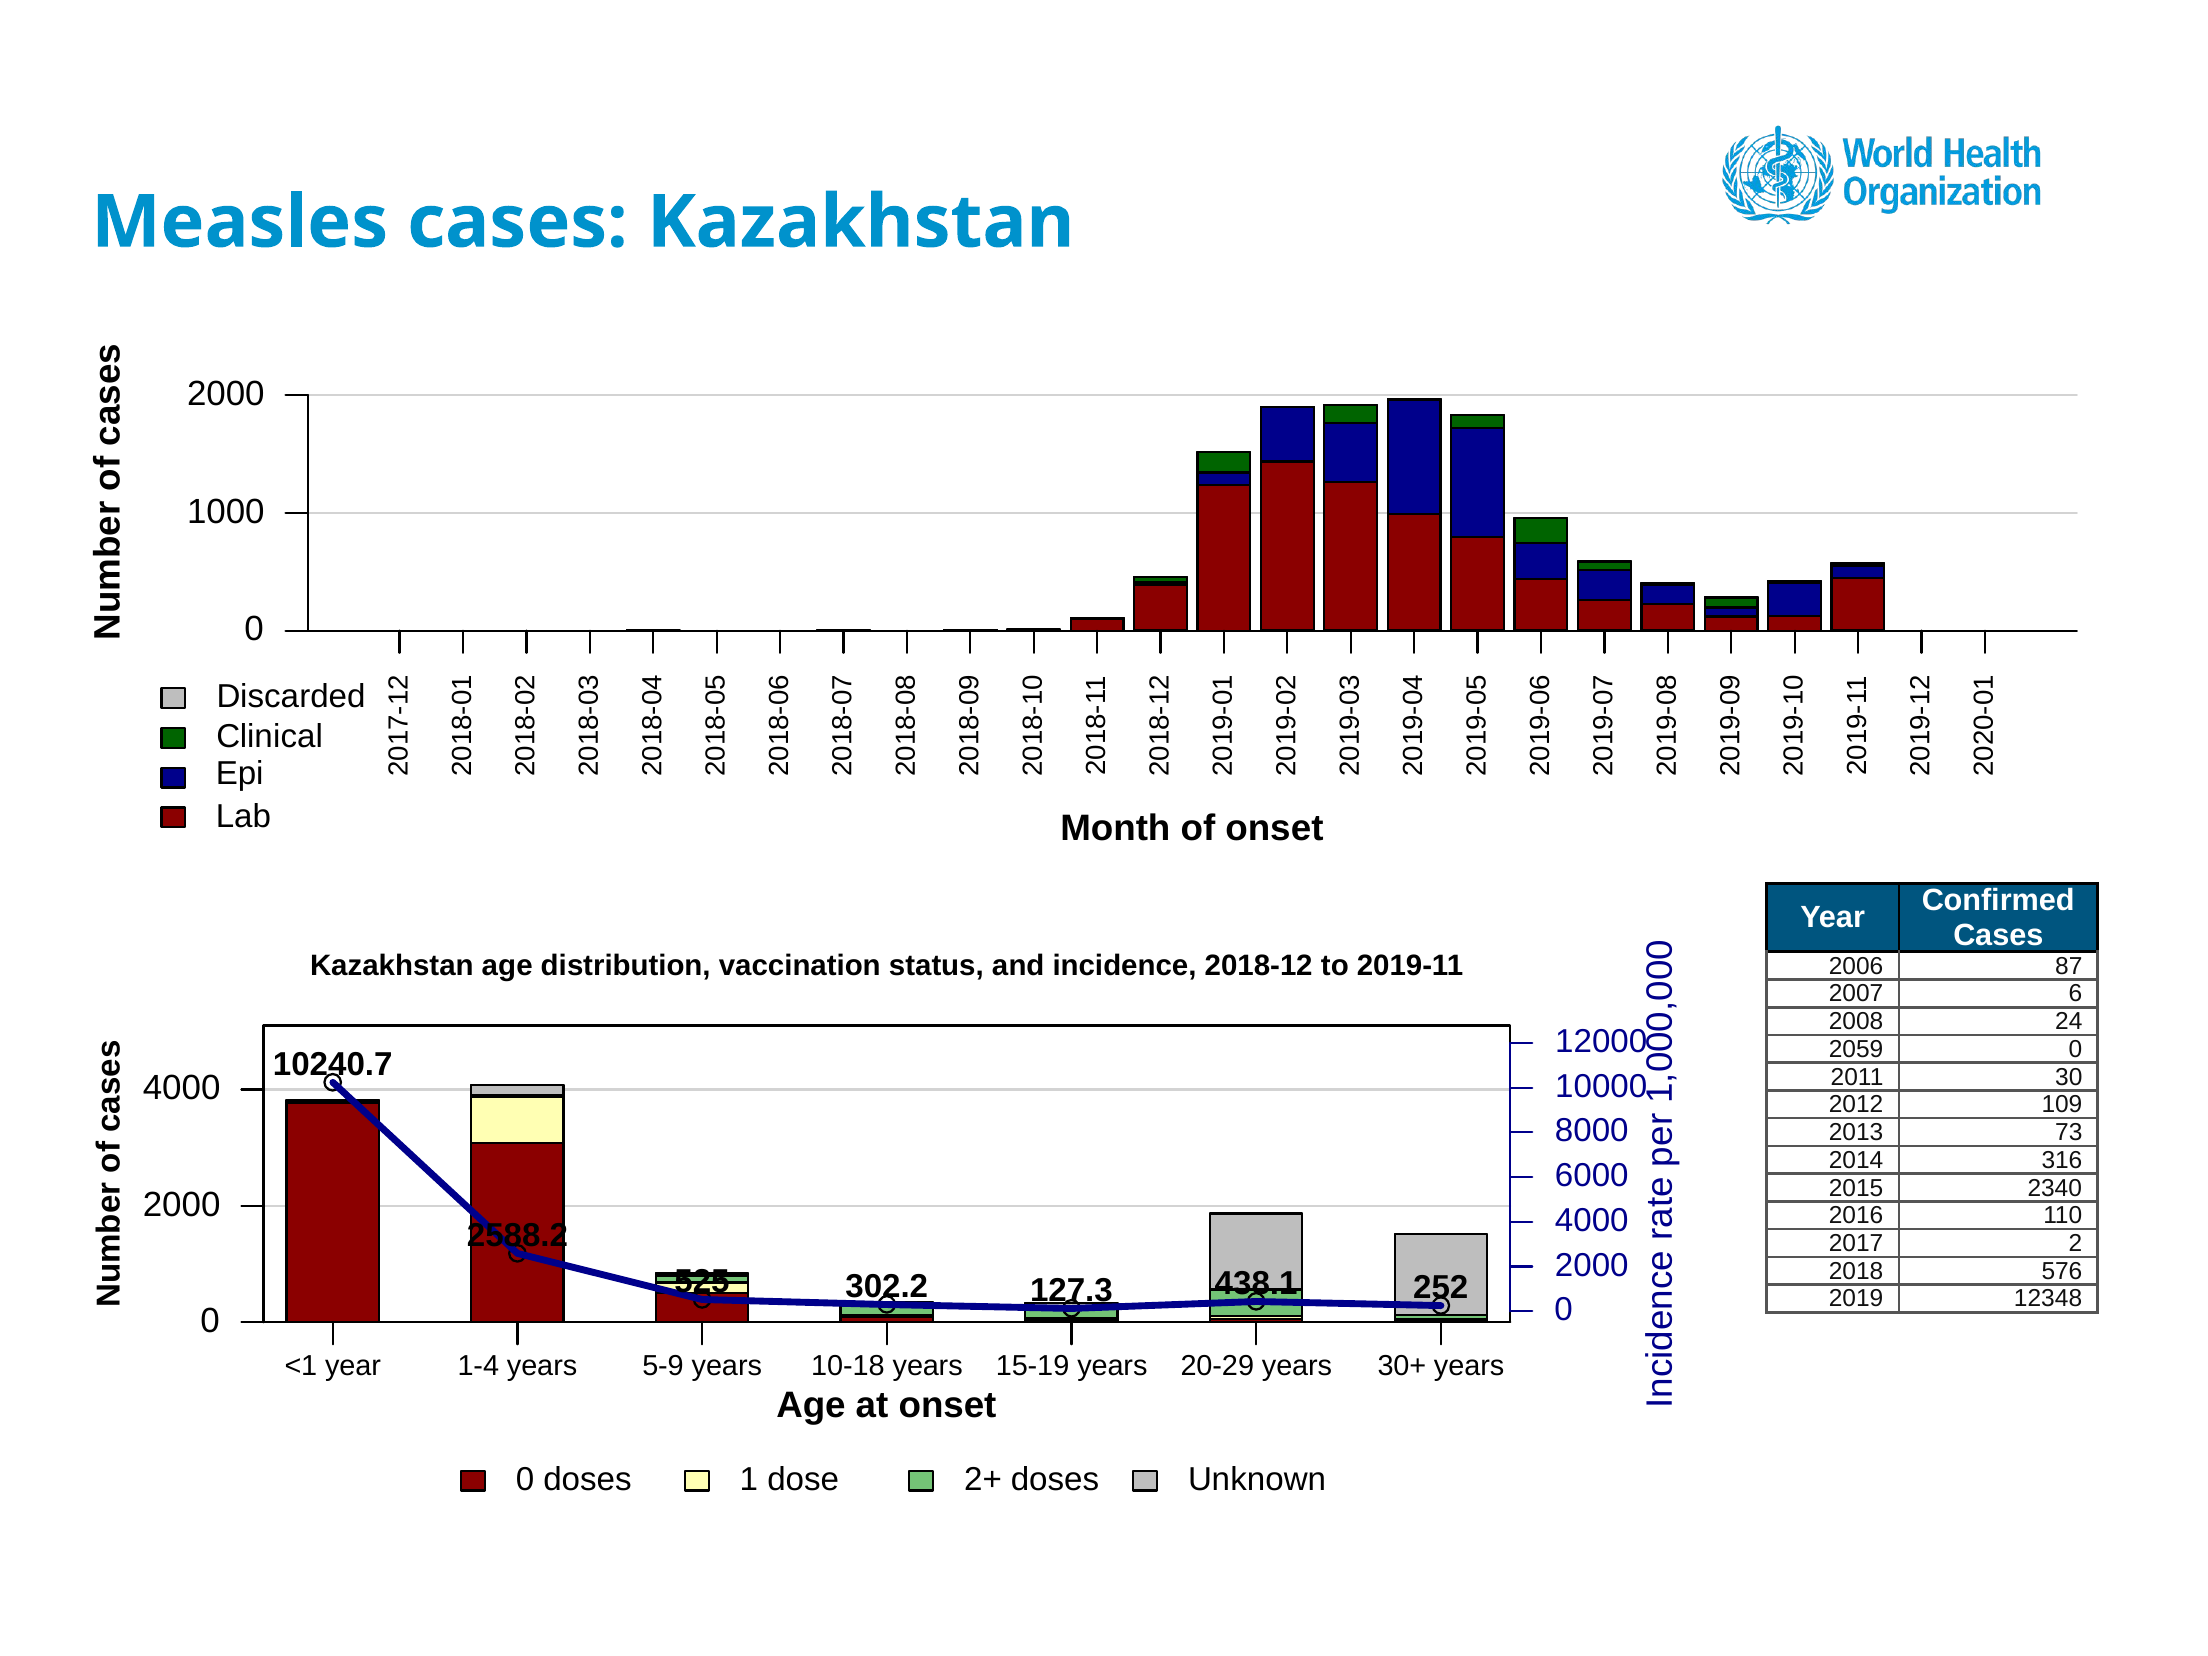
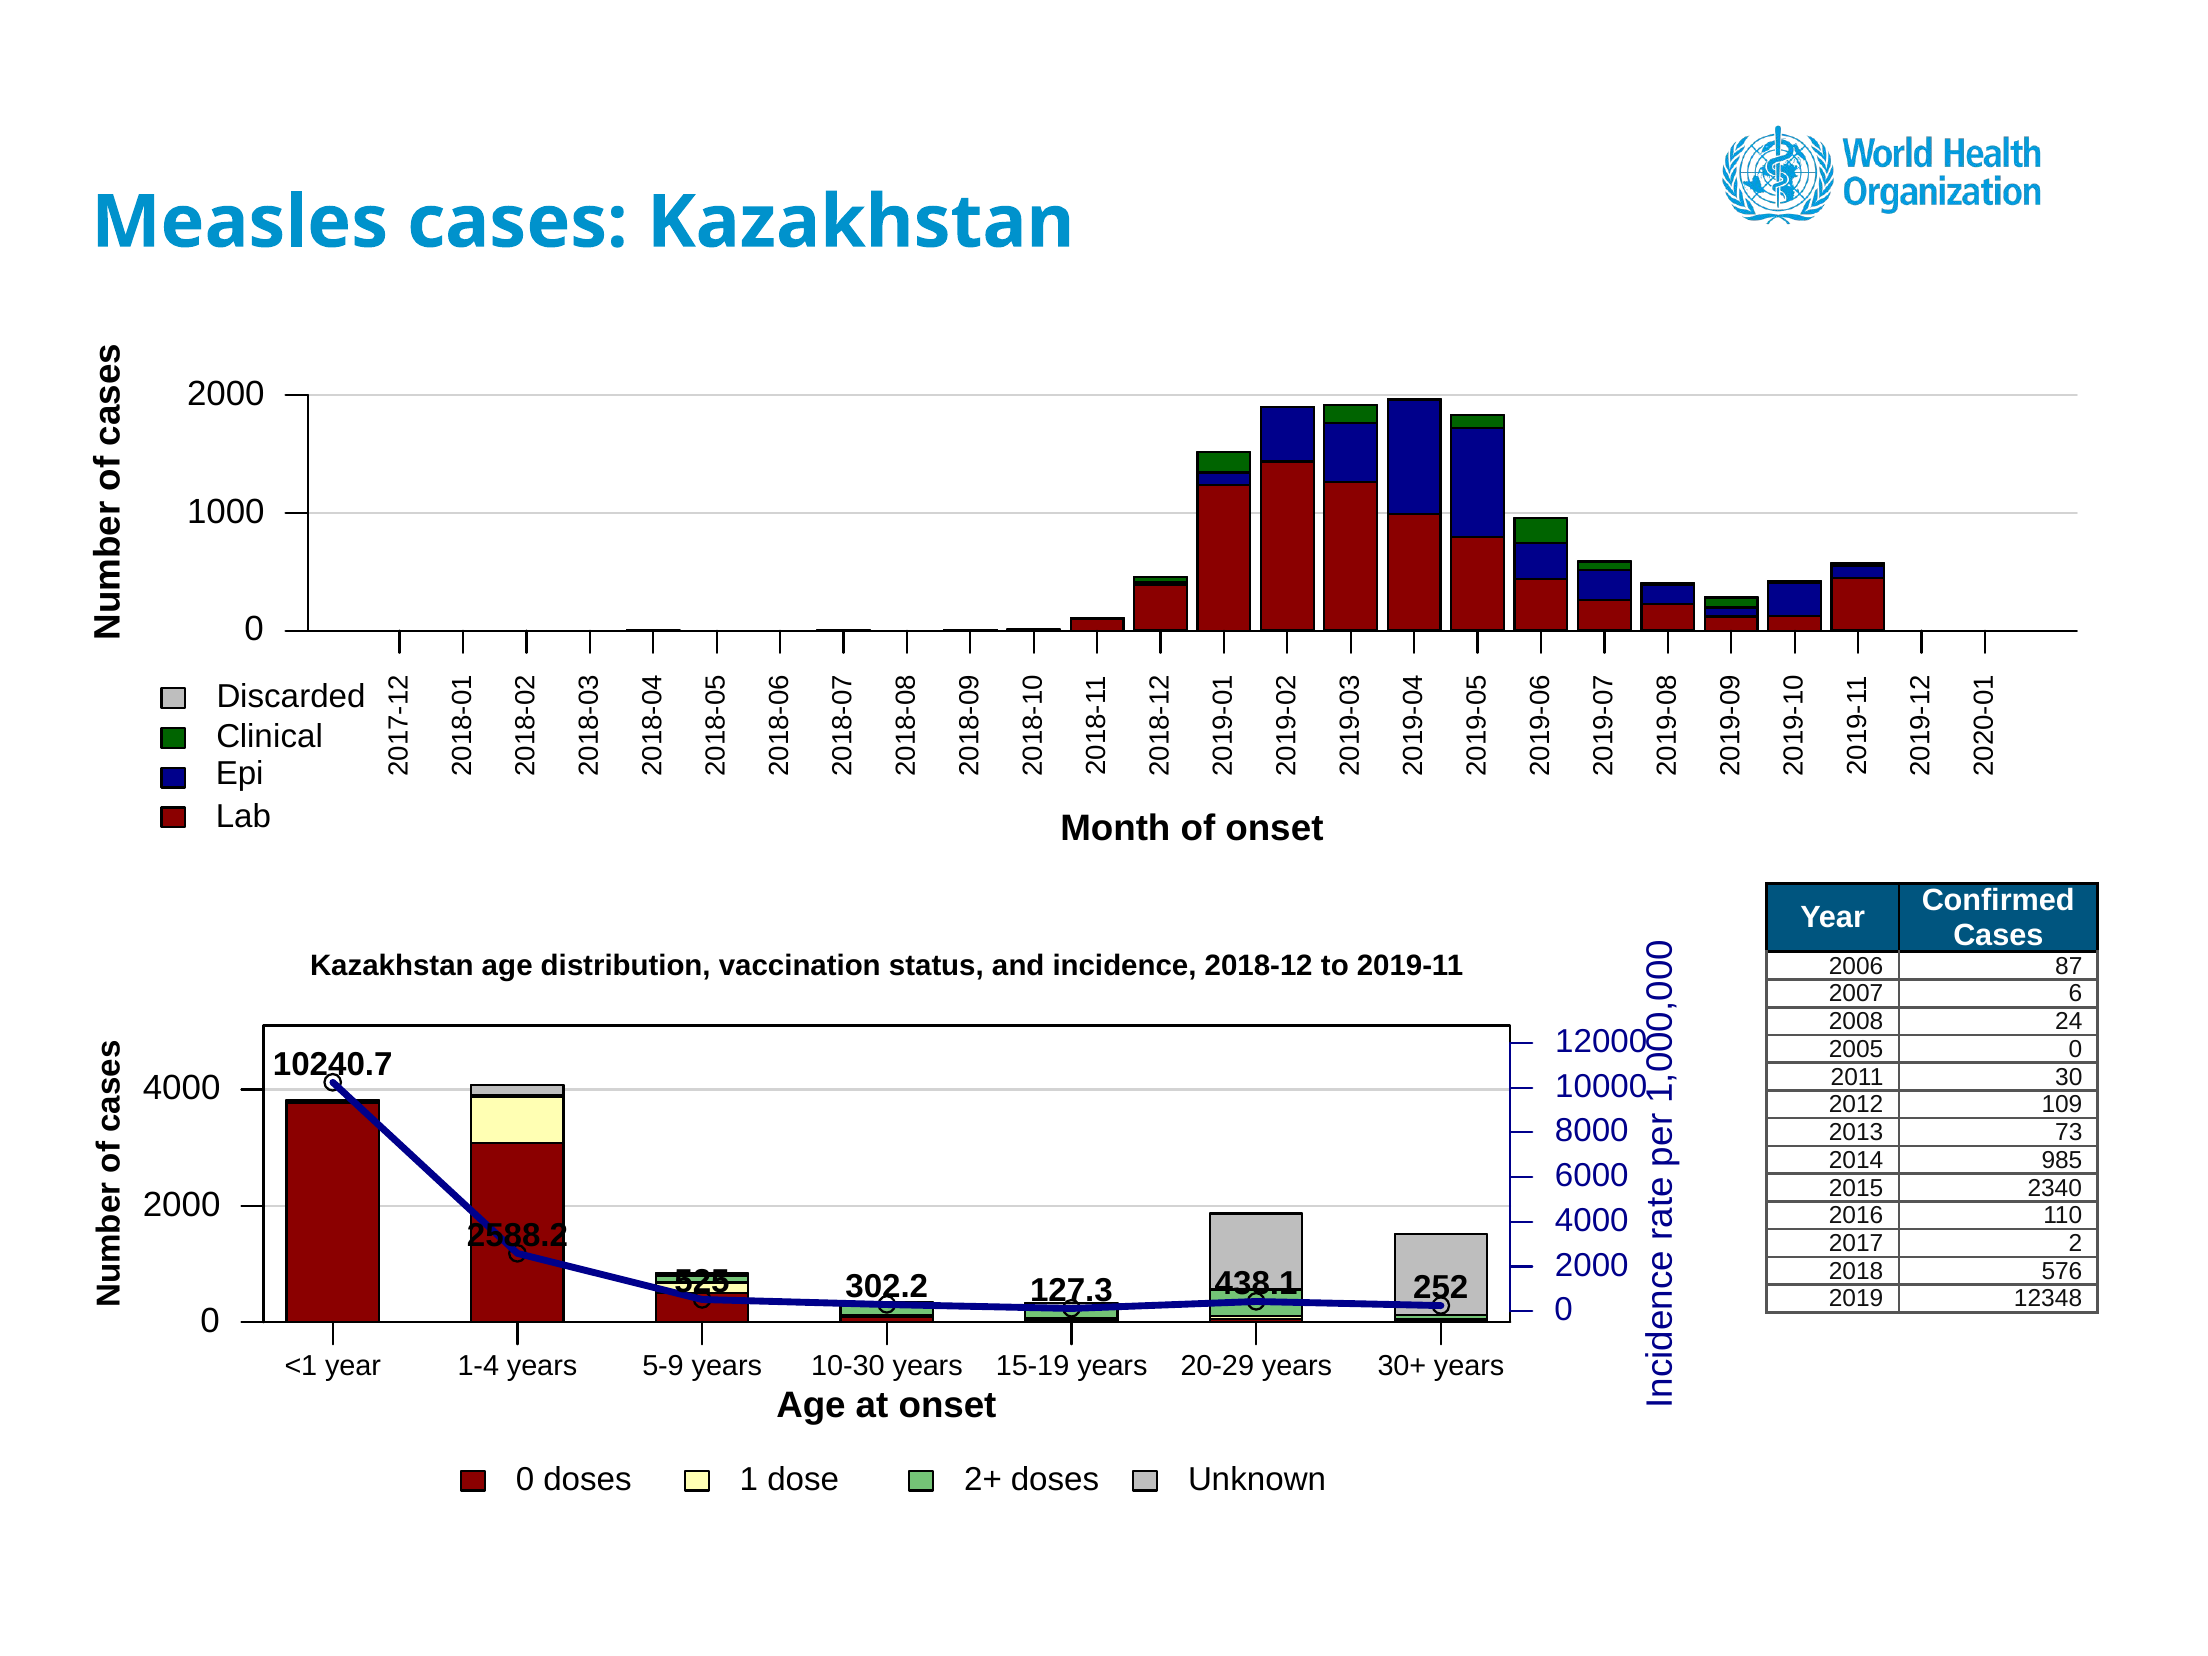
2059: 2059 -> 2005 (1856, 1049)
316: 316 -> 985 (2062, 1160)
10-18: 10-18 -> 10-30 (848, 1366)
